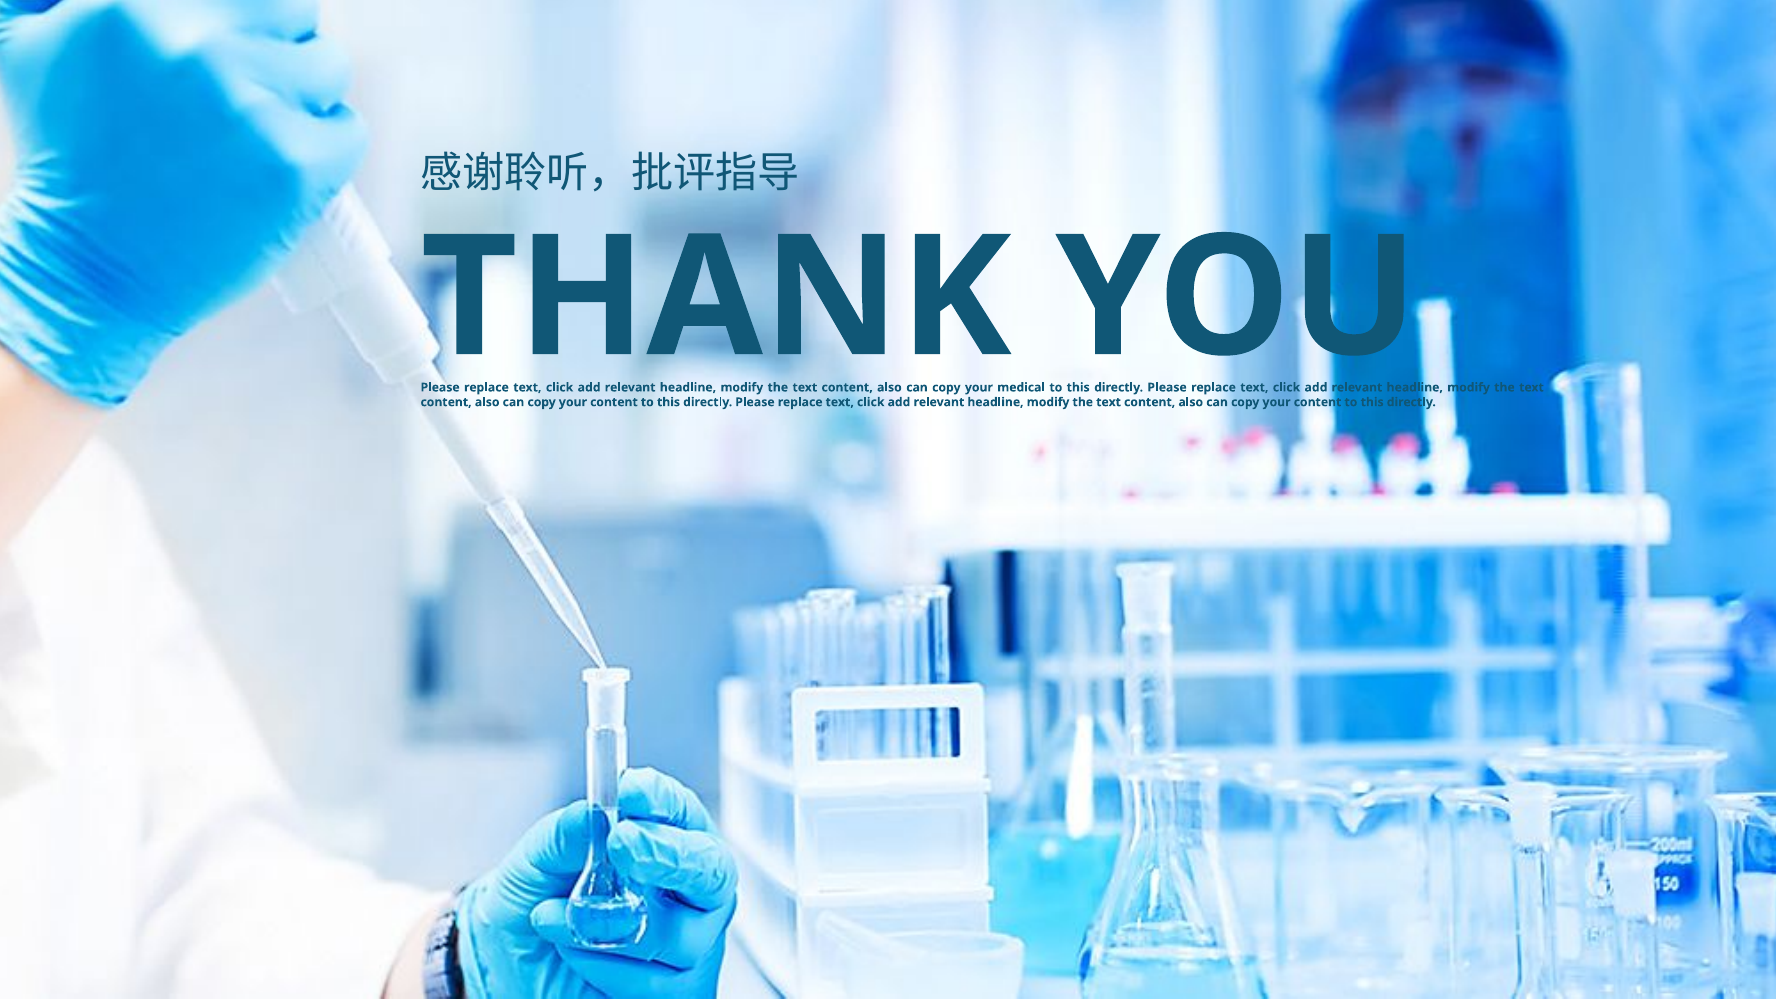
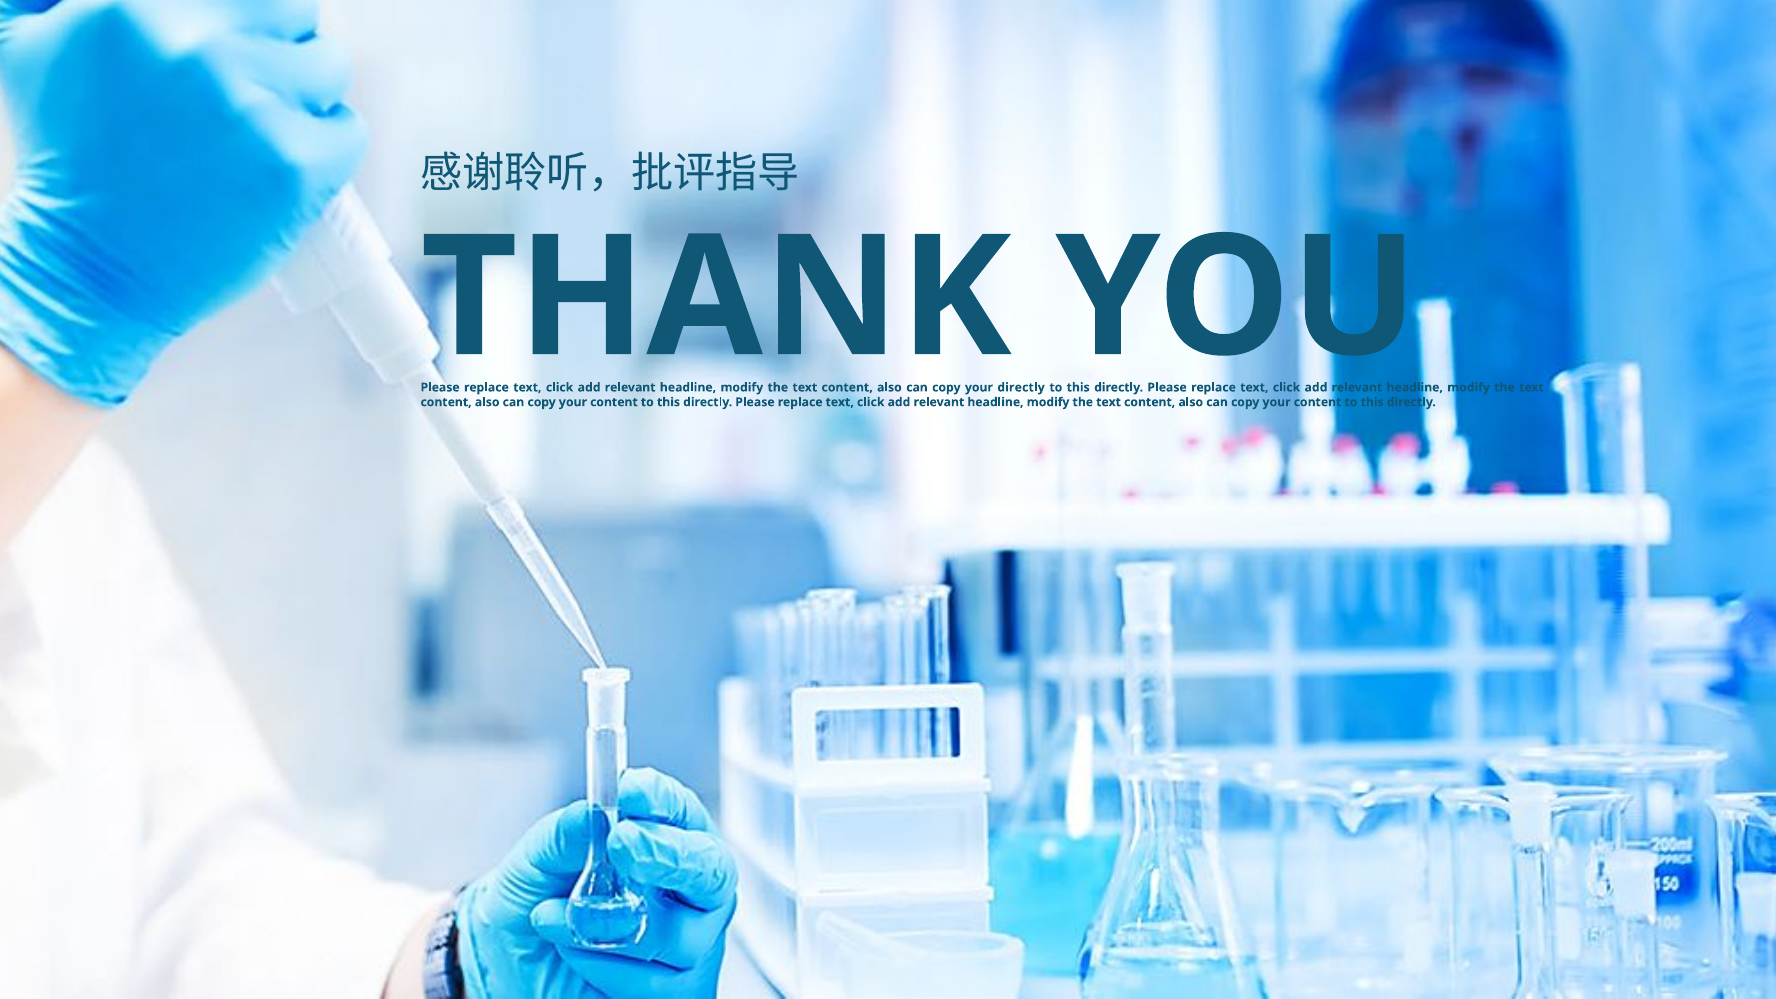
medical: medical -> directly (1021, 387)
